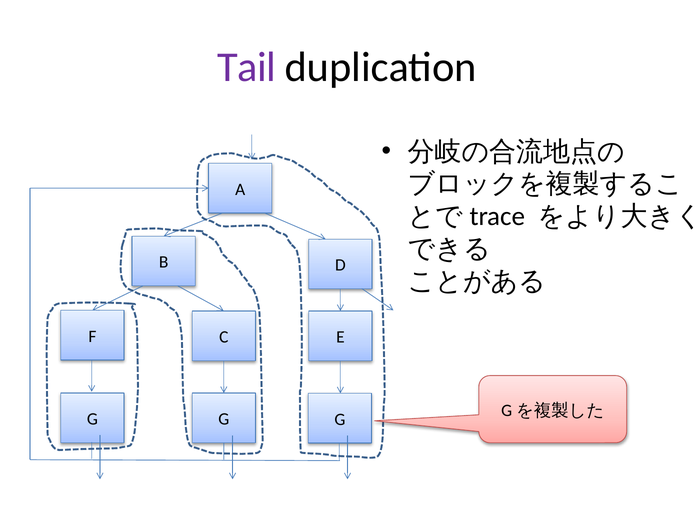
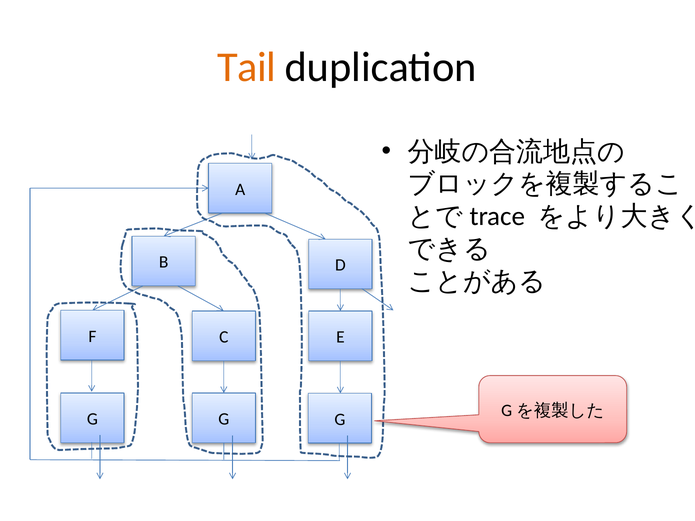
Tail colour: purple -> orange (247, 67)
